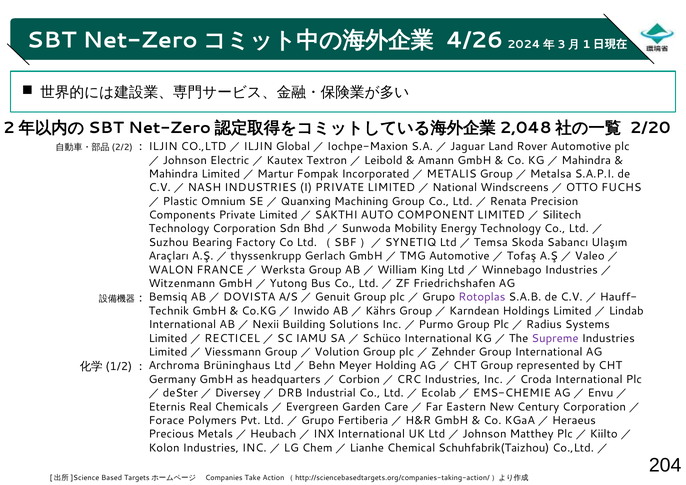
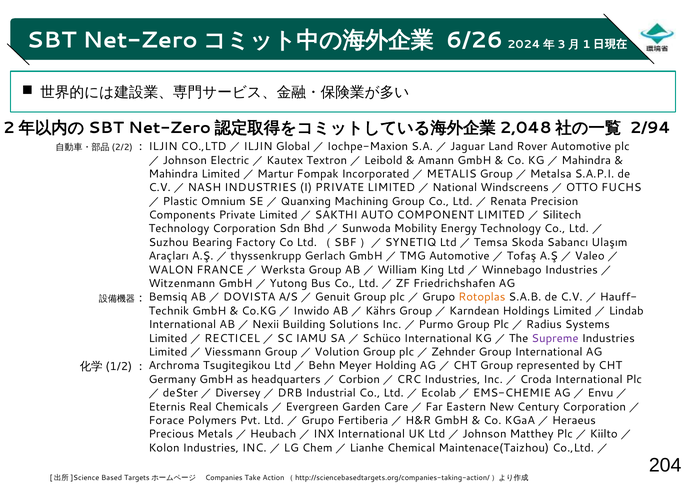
4/26: 4/26 -> 6/26 (474, 40)
2/20: 2/20 -> 2/94 (650, 128)
Rotoplas colour: purple -> orange (482, 297)
Brüninghaus: Brüninghaus -> Tsugitegikou (237, 366)
Schuhfabrik(Taizhou: Schuhfabrik(Taizhou -> Maintenace(Taizhou (494, 448)
